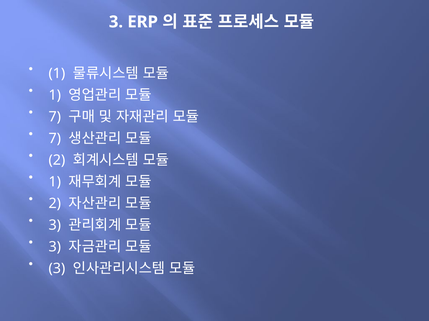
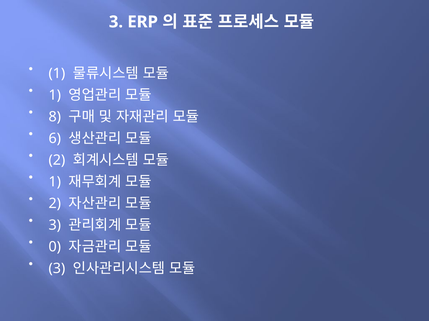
7: 7 -> 8 (55, 117)
7: 7 -> 6 (55, 139)
3: 3 -> 0 (55, 247)
